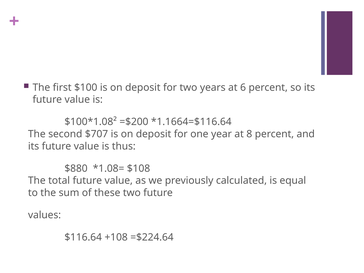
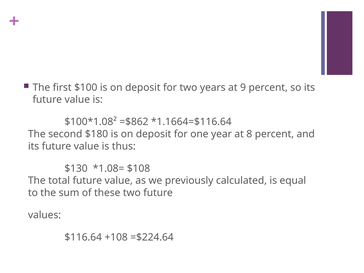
6: 6 -> 9 (243, 87)
=$200: =$200 -> =$862 (134, 122)
$707: $707 -> $180 (97, 134)
$880: $880 -> $130 (76, 168)
